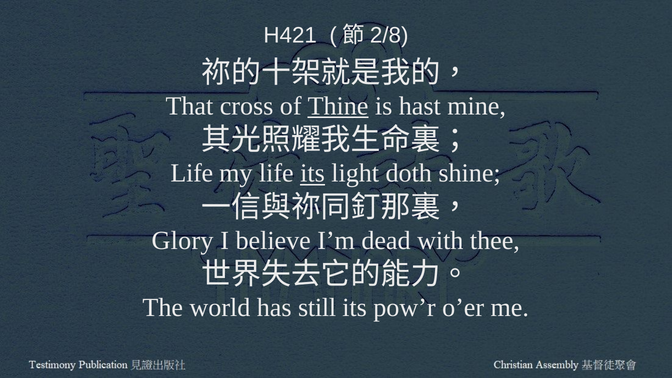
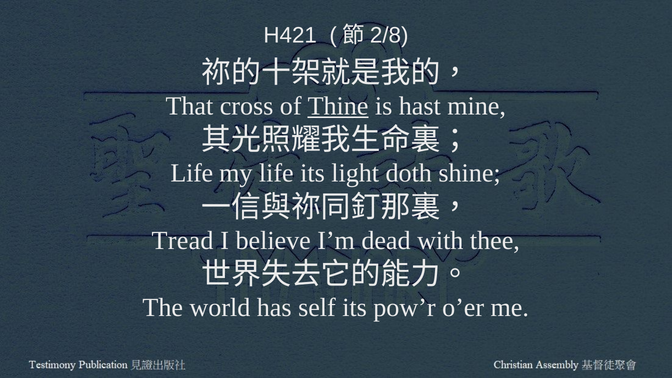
its underline: present -> none (313, 173)
Glory: Glory -> Tread (183, 241)
still: still -> self (317, 308)
